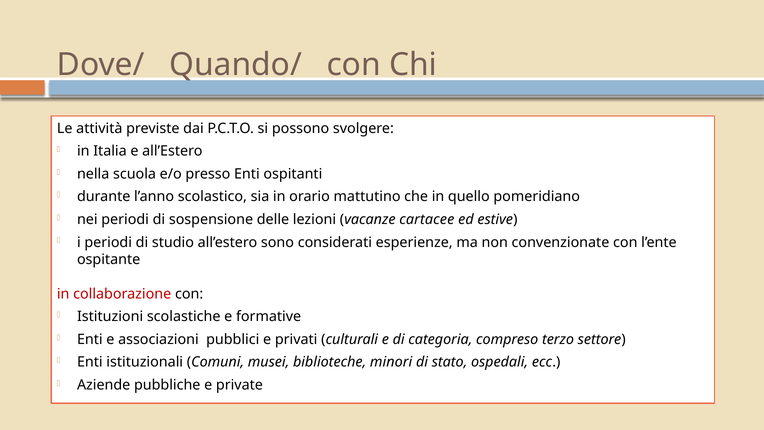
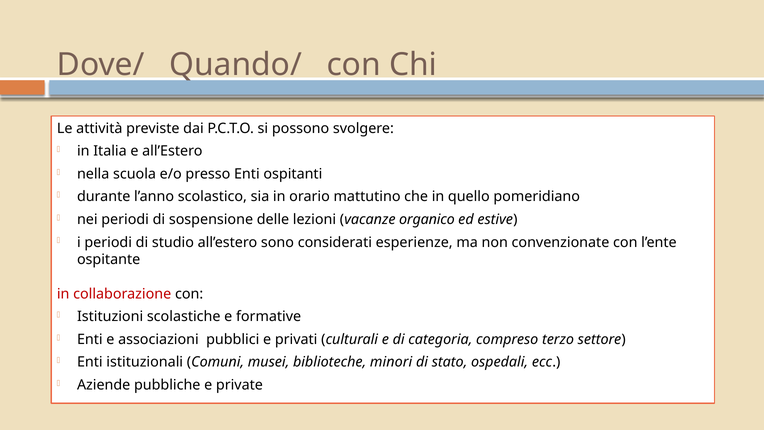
cartacee: cartacee -> organico (427, 219)
